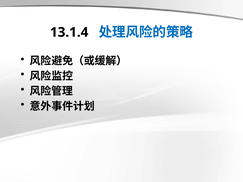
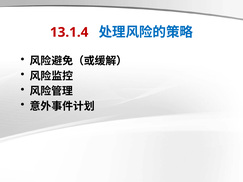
13.1.4 colour: black -> red (69, 32)
